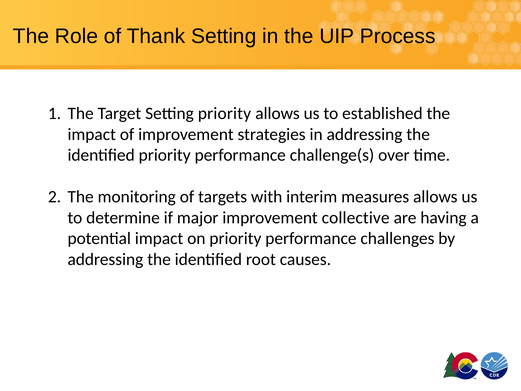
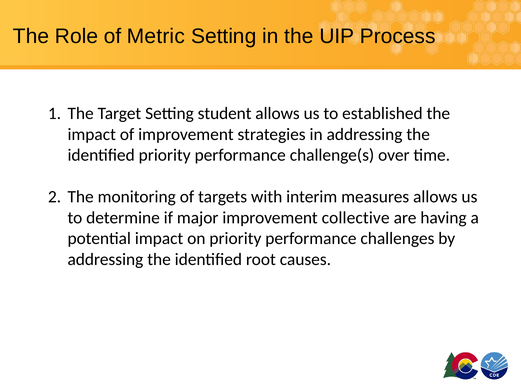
Thank: Thank -> Metric (156, 36)
Setting priority: priority -> student (225, 113)
